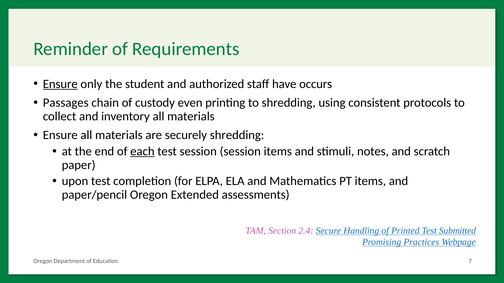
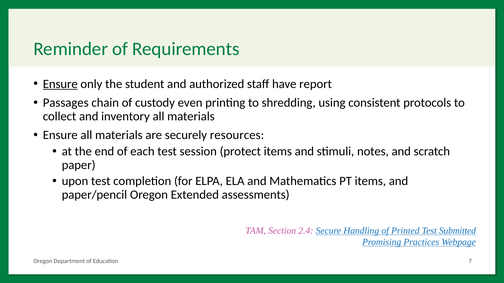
occurs: occurs -> report (316, 84)
securely shredding: shredding -> resources (237, 135)
each underline: present -> none (142, 152)
session session: session -> protect (240, 152)
